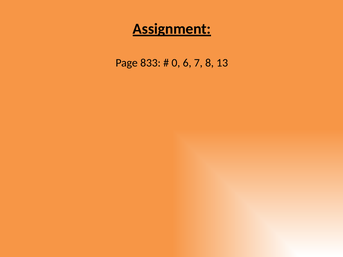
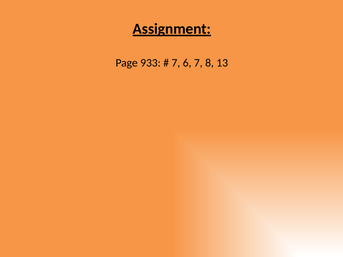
833: 833 -> 933 (150, 63)
0: 0 -> 7 (176, 63)
